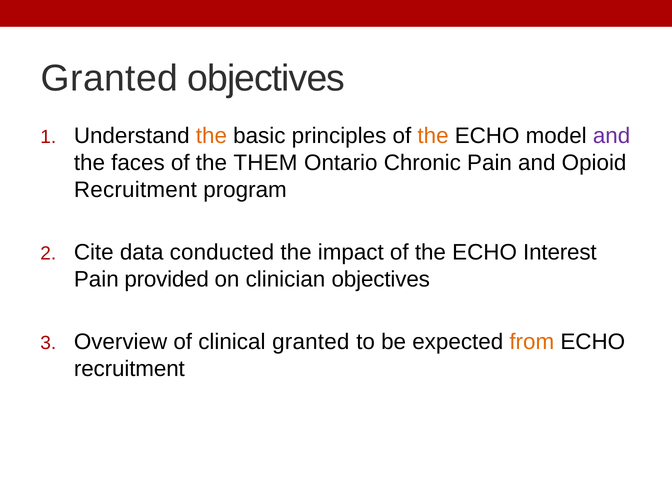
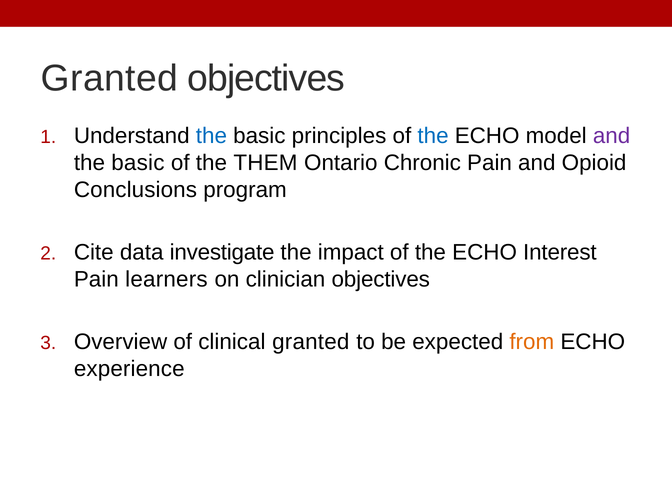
the colour: orange -> blue (211, 136)
the colour: orange -> blue (433, 136)
faces: faces -> basic (138, 163)
Recruitment: Recruitment -> Conclusions (135, 190)
conducted: conducted -> investigate (222, 252)
provided: provided -> learners (166, 279)
recruitment: recruitment -> experience (129, 369)
